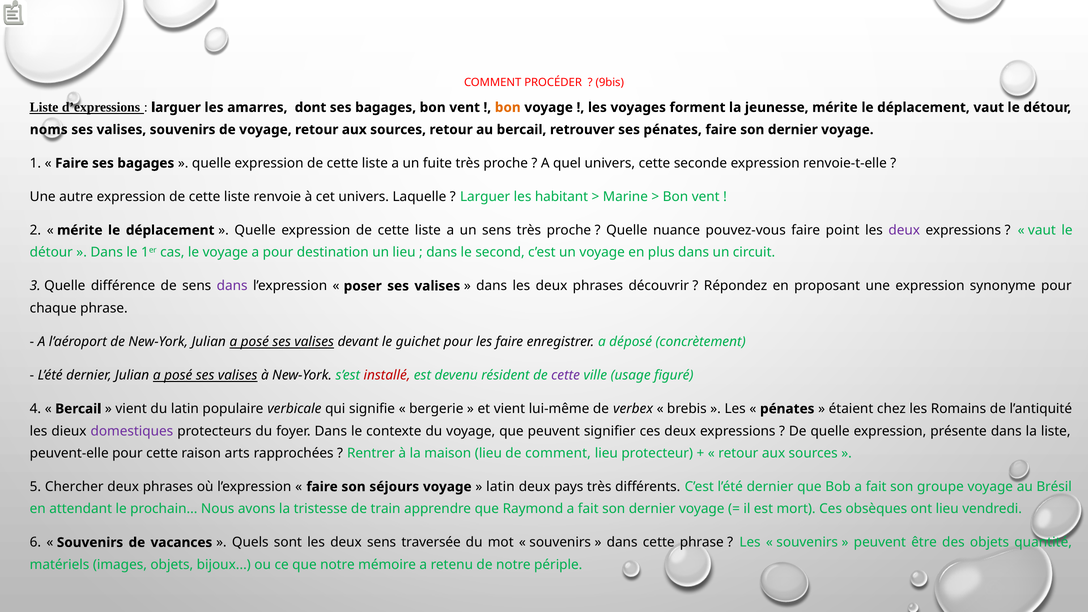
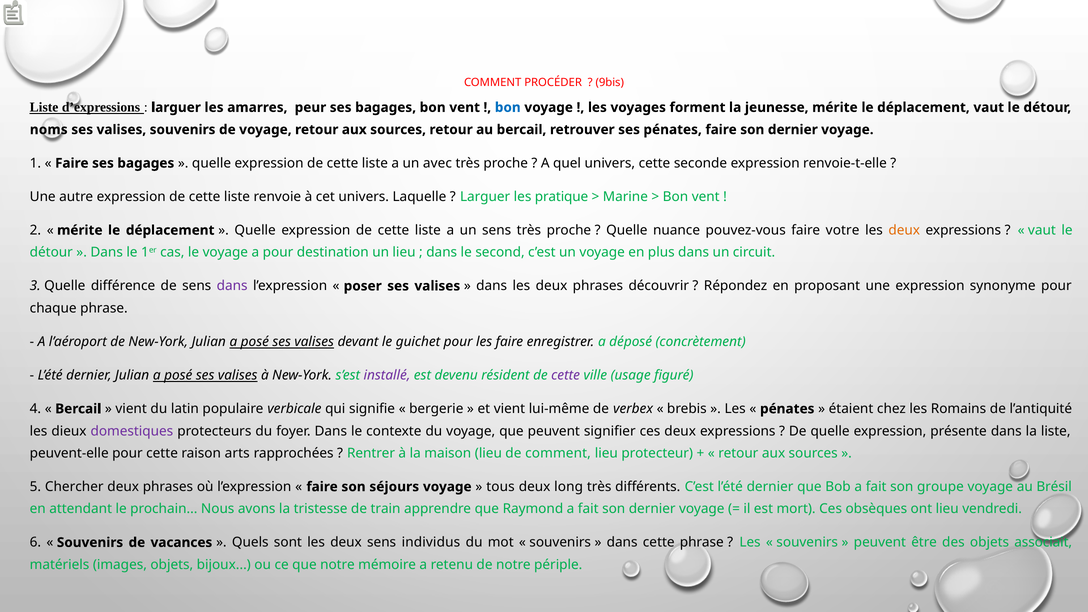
dont: dont -> peur (310, 107)
bon colour: orange -> blue (508, 107)
fuite: fuite -> avec (437, 163)
habitant: habitant -> pratique (562, 197)
point: point -> votre (843, 230)
deux colour: purple -> orange (904, 230)
installé colour: red -> purple (387, 375)
latin: latin -> tous (500, 487)
pays: pays -> long (569, 487)
traversée: traversée -> individus (431, 542)
quantité: quantité -> associait (1043, 542)
